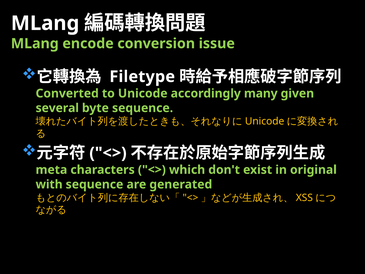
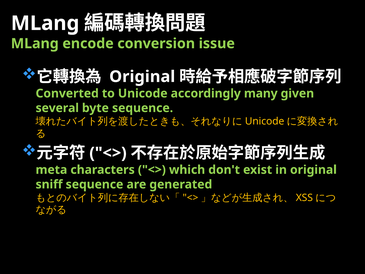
Filetype: Filetype -> Original (142, 77)
with: with -> sniff (49, 184)
